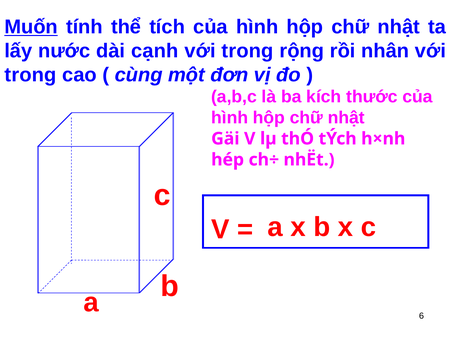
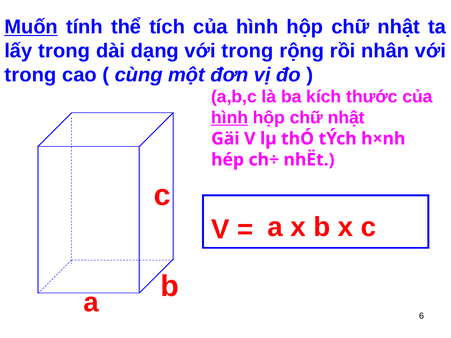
lấy nước: nước -> trong (64, 51)
cạnh: cạnh -> dạng (155, 51)
hình underline: none -> present (230, 118)
